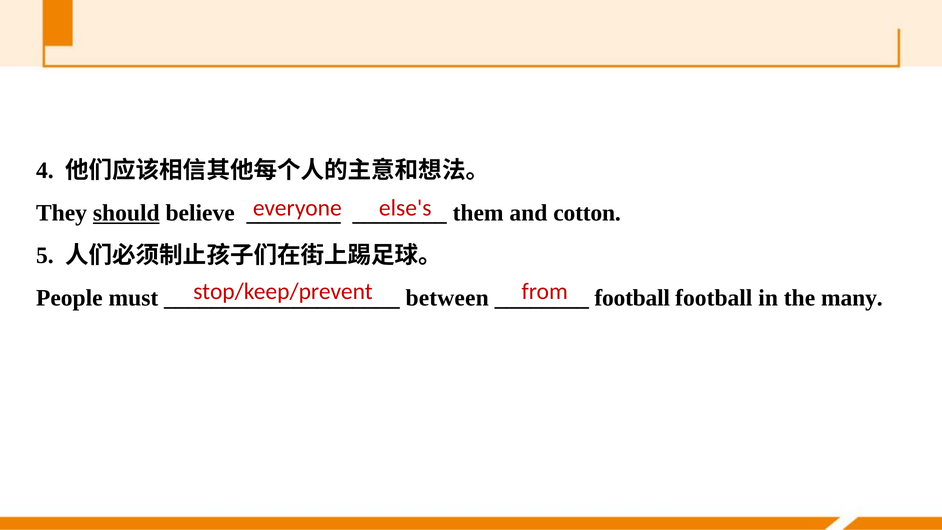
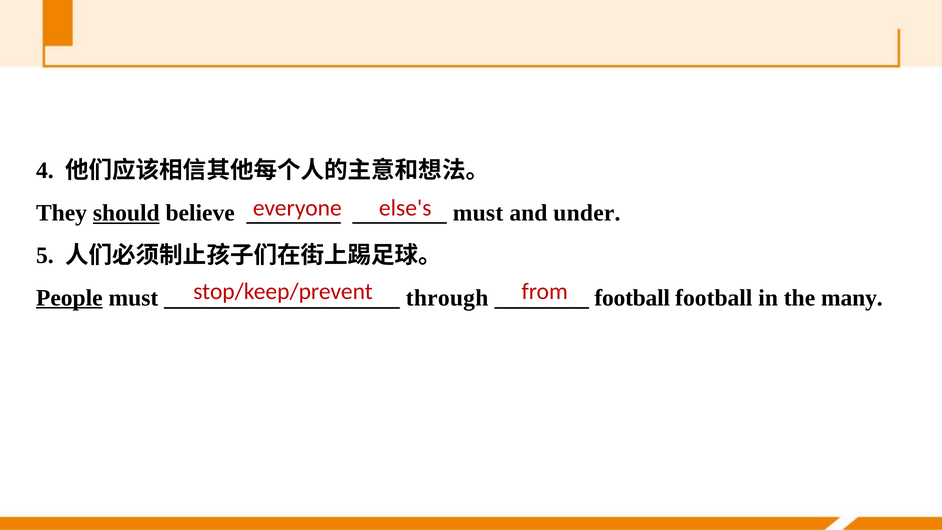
them: them -> must (478, 213)
cotton: cotton -> under (587, 213)
People underline: none -> present (69, 298)
between: between -> through (447, 298)
